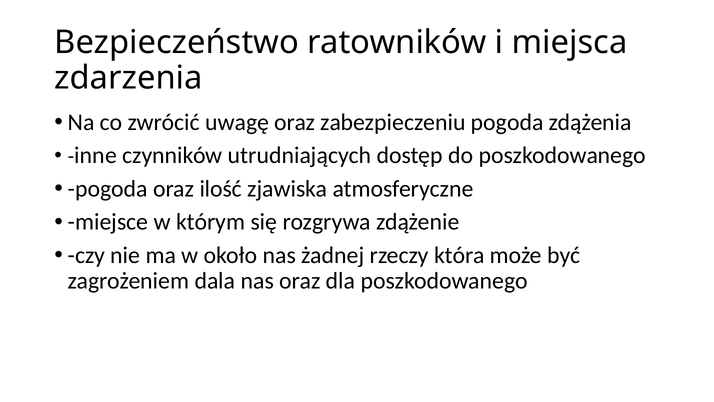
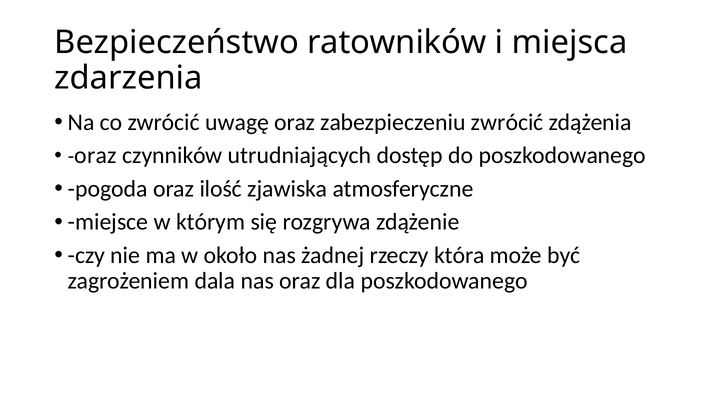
zabezpieczeniu pogoda: pogoda -> zwrócić (507, 122)
inne: inne -> oraz (95, 155)
